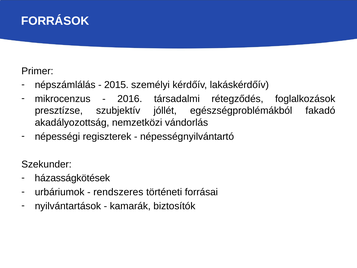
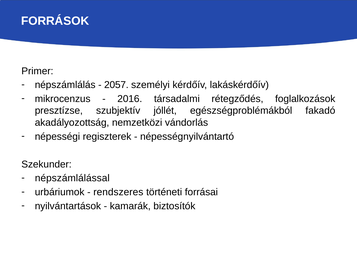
2015: 2015 -> 2057 (116, 85)
házasságkötések: házasságkötések -> népszámlálással (72, 178)
